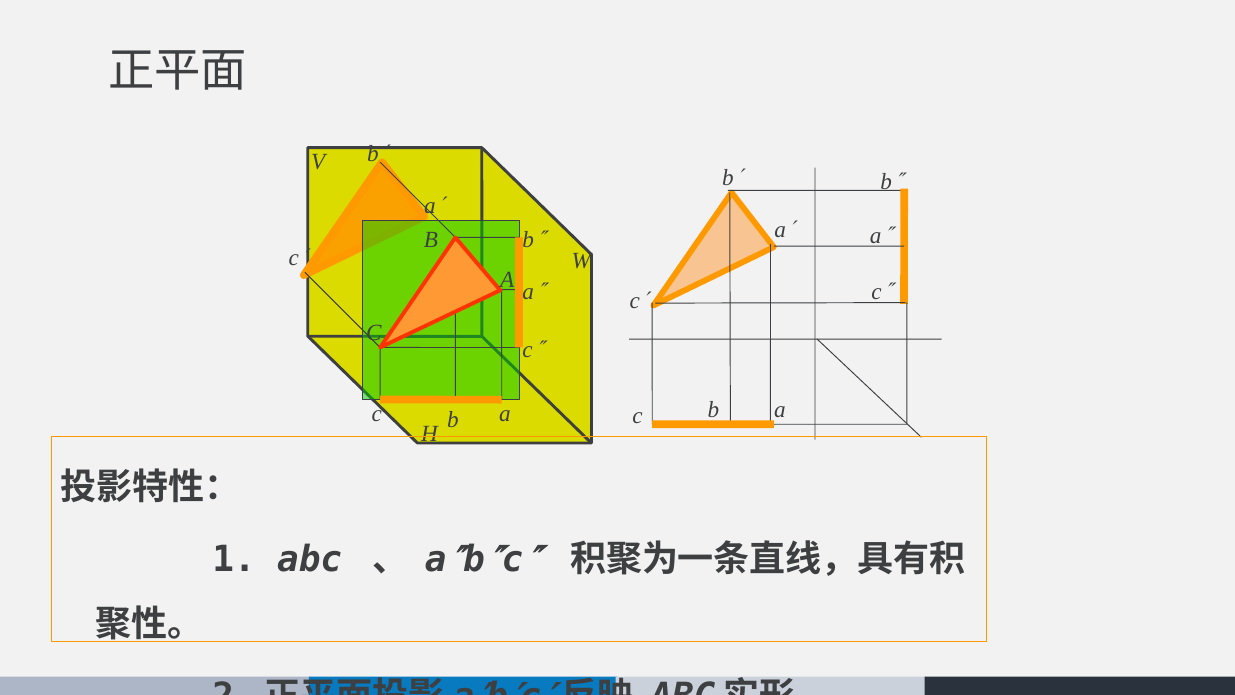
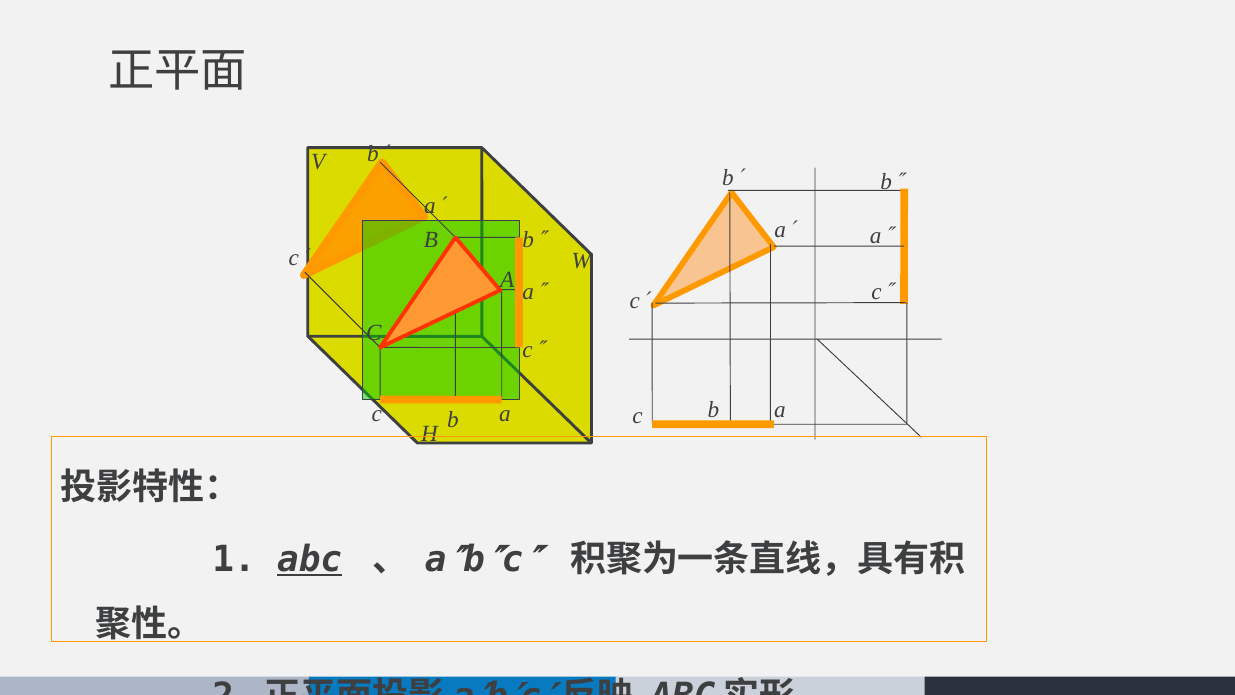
abc underline: none -> present (310, 559)
